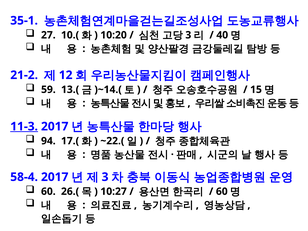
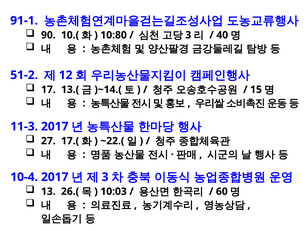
35-1: 35-1 -> 91-1 (24, 21)
27: 27 -> 90 (48, 35)
10:20: 10:20 -> 10:80 (114, 35)
21-2: 21-2 -> 51-2 (24, 75)
59: 59 -> 17 (48, 90)
11-3 underline: present -> none (24, 126)
94: 94 -> 27 (48, 141)
58-4: 58-4 -> 10-4 (24, 177)
60: 60 -> 13 (48, 191)
10:27: 10:27 -> 10:03 (114, 191)
